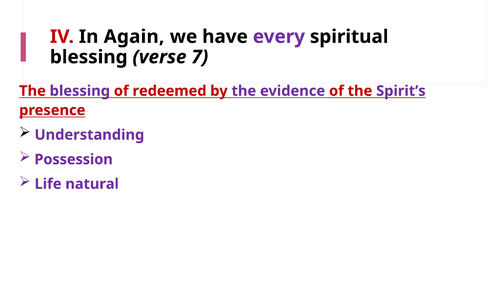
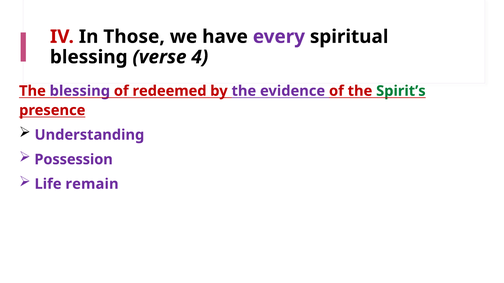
Again: Again -> Those (134, 37)
7: 7 -> 4 (200, 57)
Spirit’s colour: purple -> green (401, 91)
natural: natural -> remain (92, 184)
